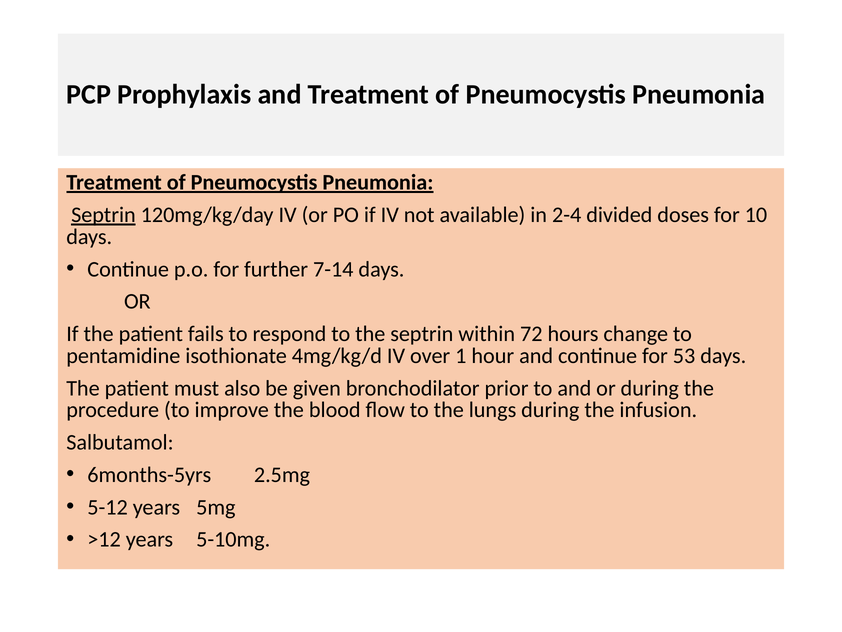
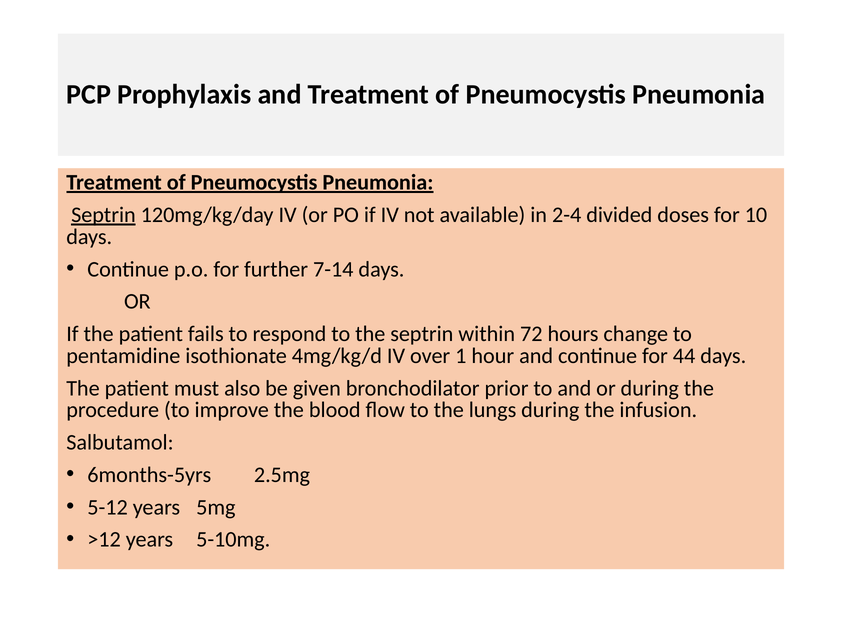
53: 53 -> 44 (684, 356)
